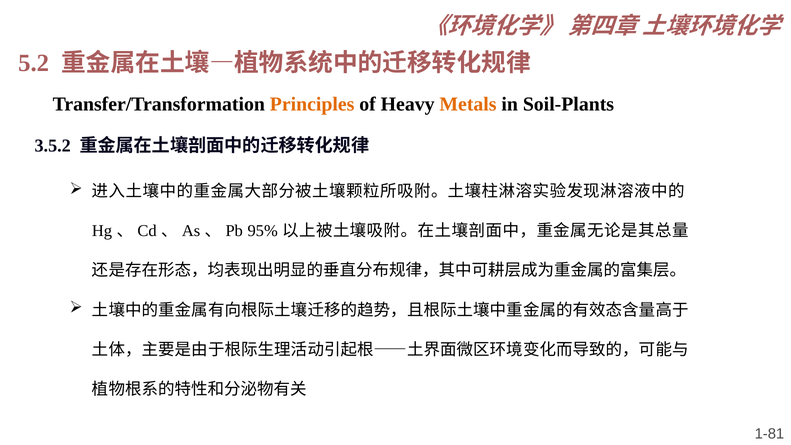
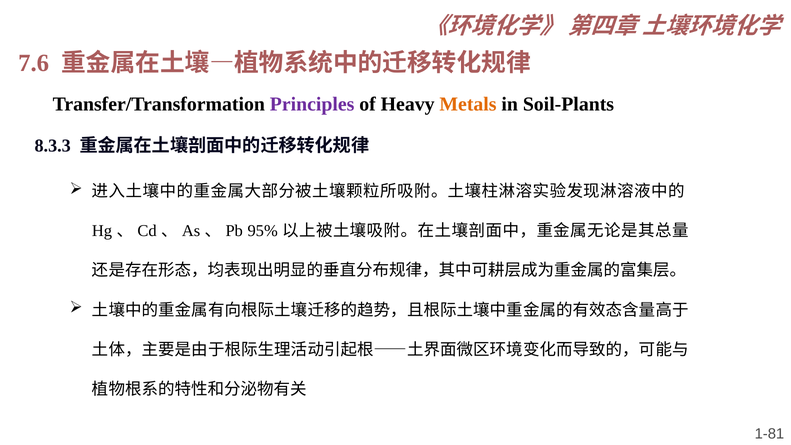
5.2: 5.2 -> 7.6 (34, 63)
Principles colour: orange -> purple (312, 104)
3.5.2: 3.5.2 -> 8.3.3 (53, 146)
